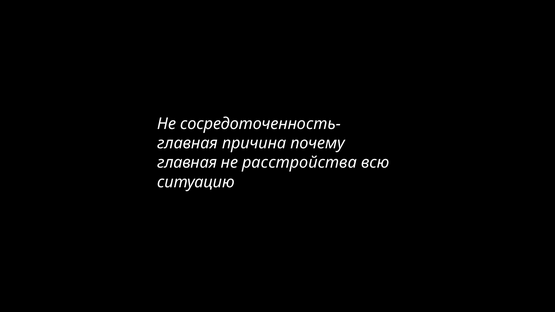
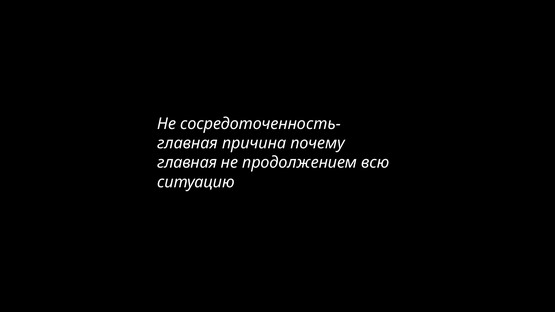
расстройства: расстройства -> продолжением (300, 163)
